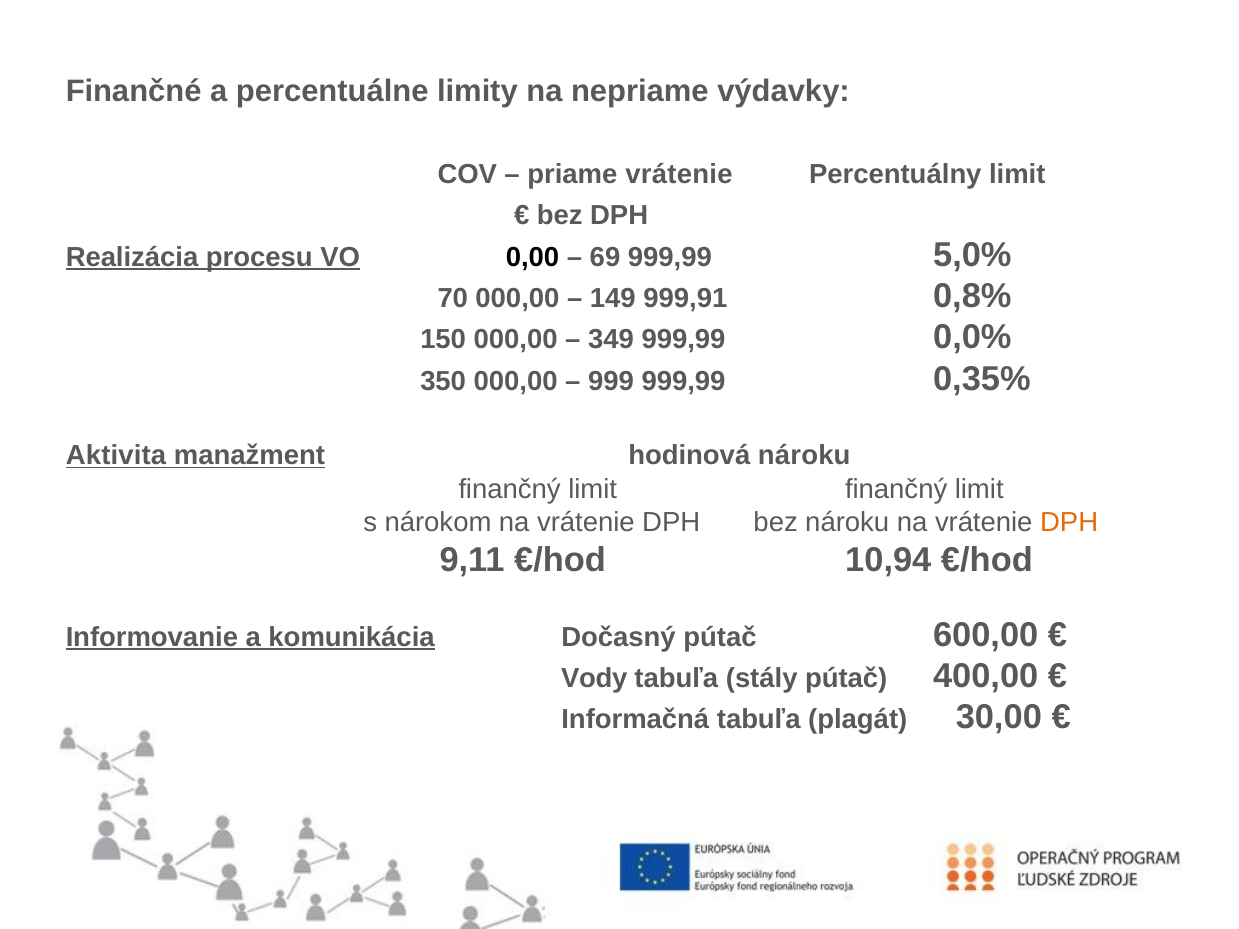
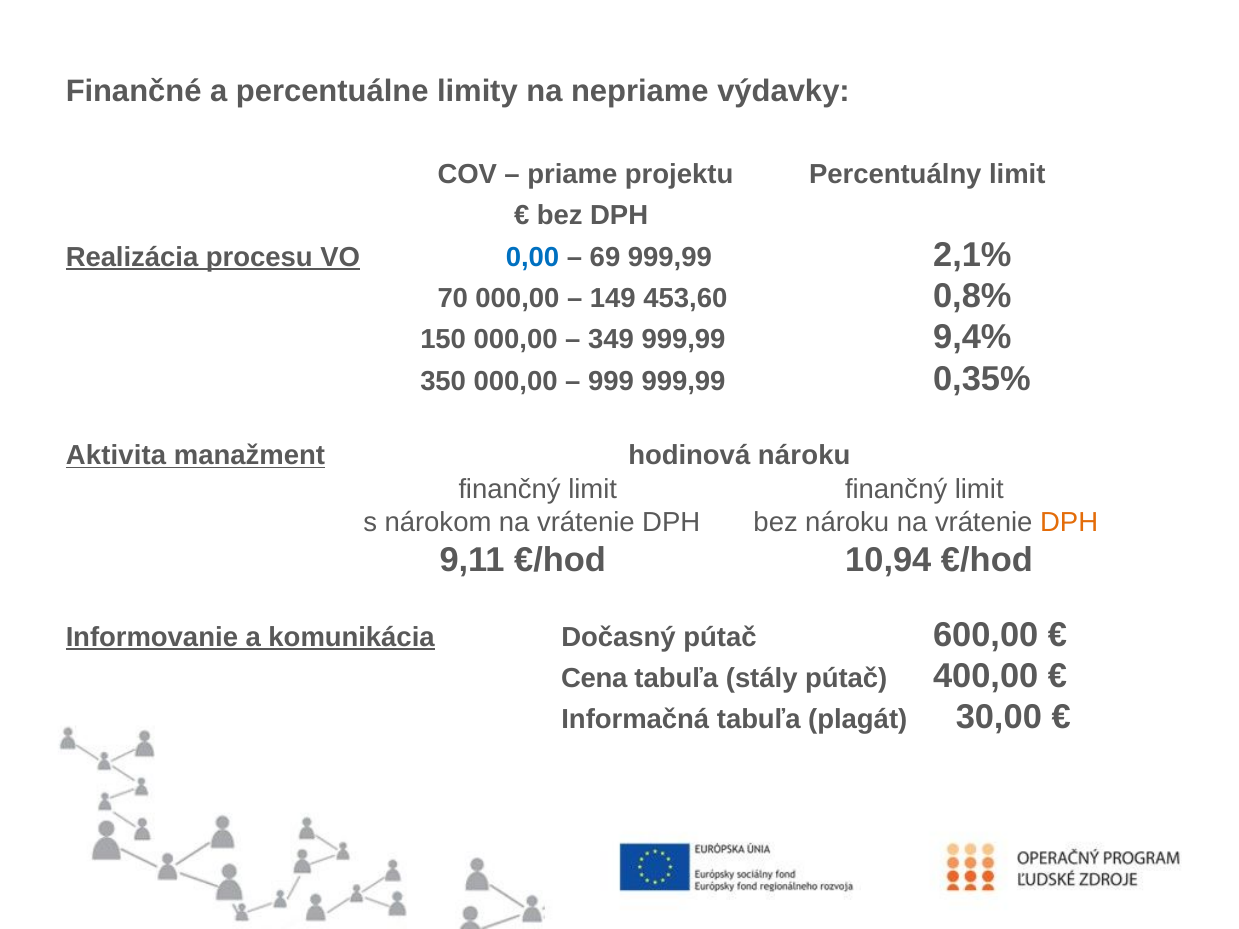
priame vrátenie: vrátenie -> projektu (679, 174)
0,00 colour: black -> blue (533, 257)
5,0%: 5,0% -> 2,1% (972, 255)
999,91: 999,91 -> 453,60 (685, 298)
0,0%: 0,0% -> 9,4% (972, 337)
Vody: Vody -> Cena (594, 678)
